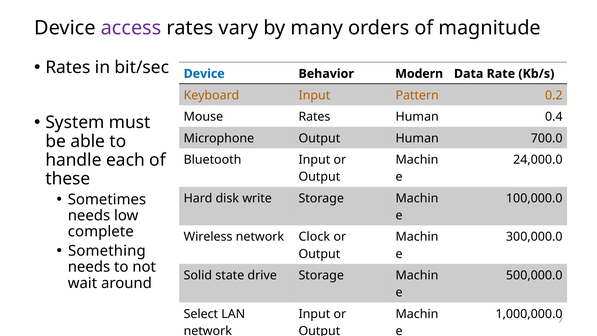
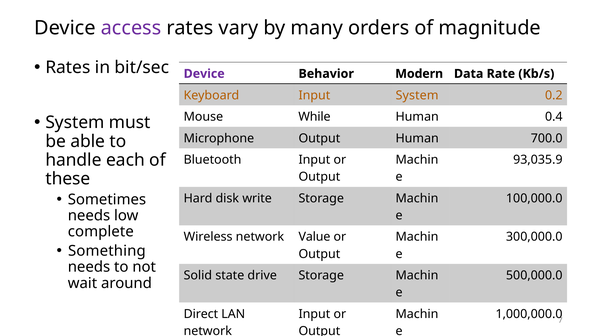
Device colour: blue -> purple (204, 74)
Input Pattern: Pattern -> System (417, 95)
Mouse Rates: Rates -> While (314, 117)
24,000.0: 24,000.0 -> 93,035.9 (538, 160)
Clock: Clock -> Value (314, 237)
Select: Select -> Direct (201, 314)
